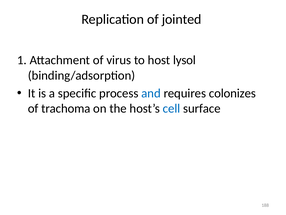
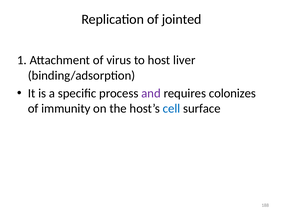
lysol: lysol -> liver (184, 60)
and colour: blue -> purple (151, 93)
trachoma: trachoma -> immunity (66, 108)
